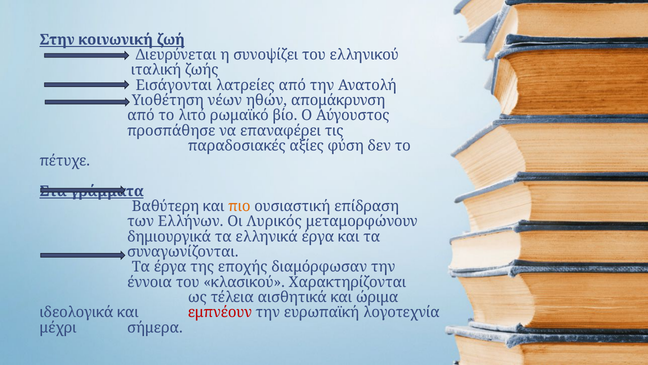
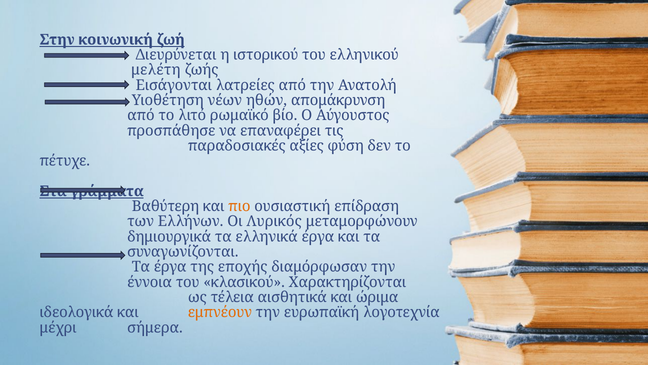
συνοψίζει: συνοψίζει -> ιστορικού (266, 55)
ιταλική: ιταλική -> μελέτη (156, 70)
εμπνέουν colour: red -> orange (220, 312)
